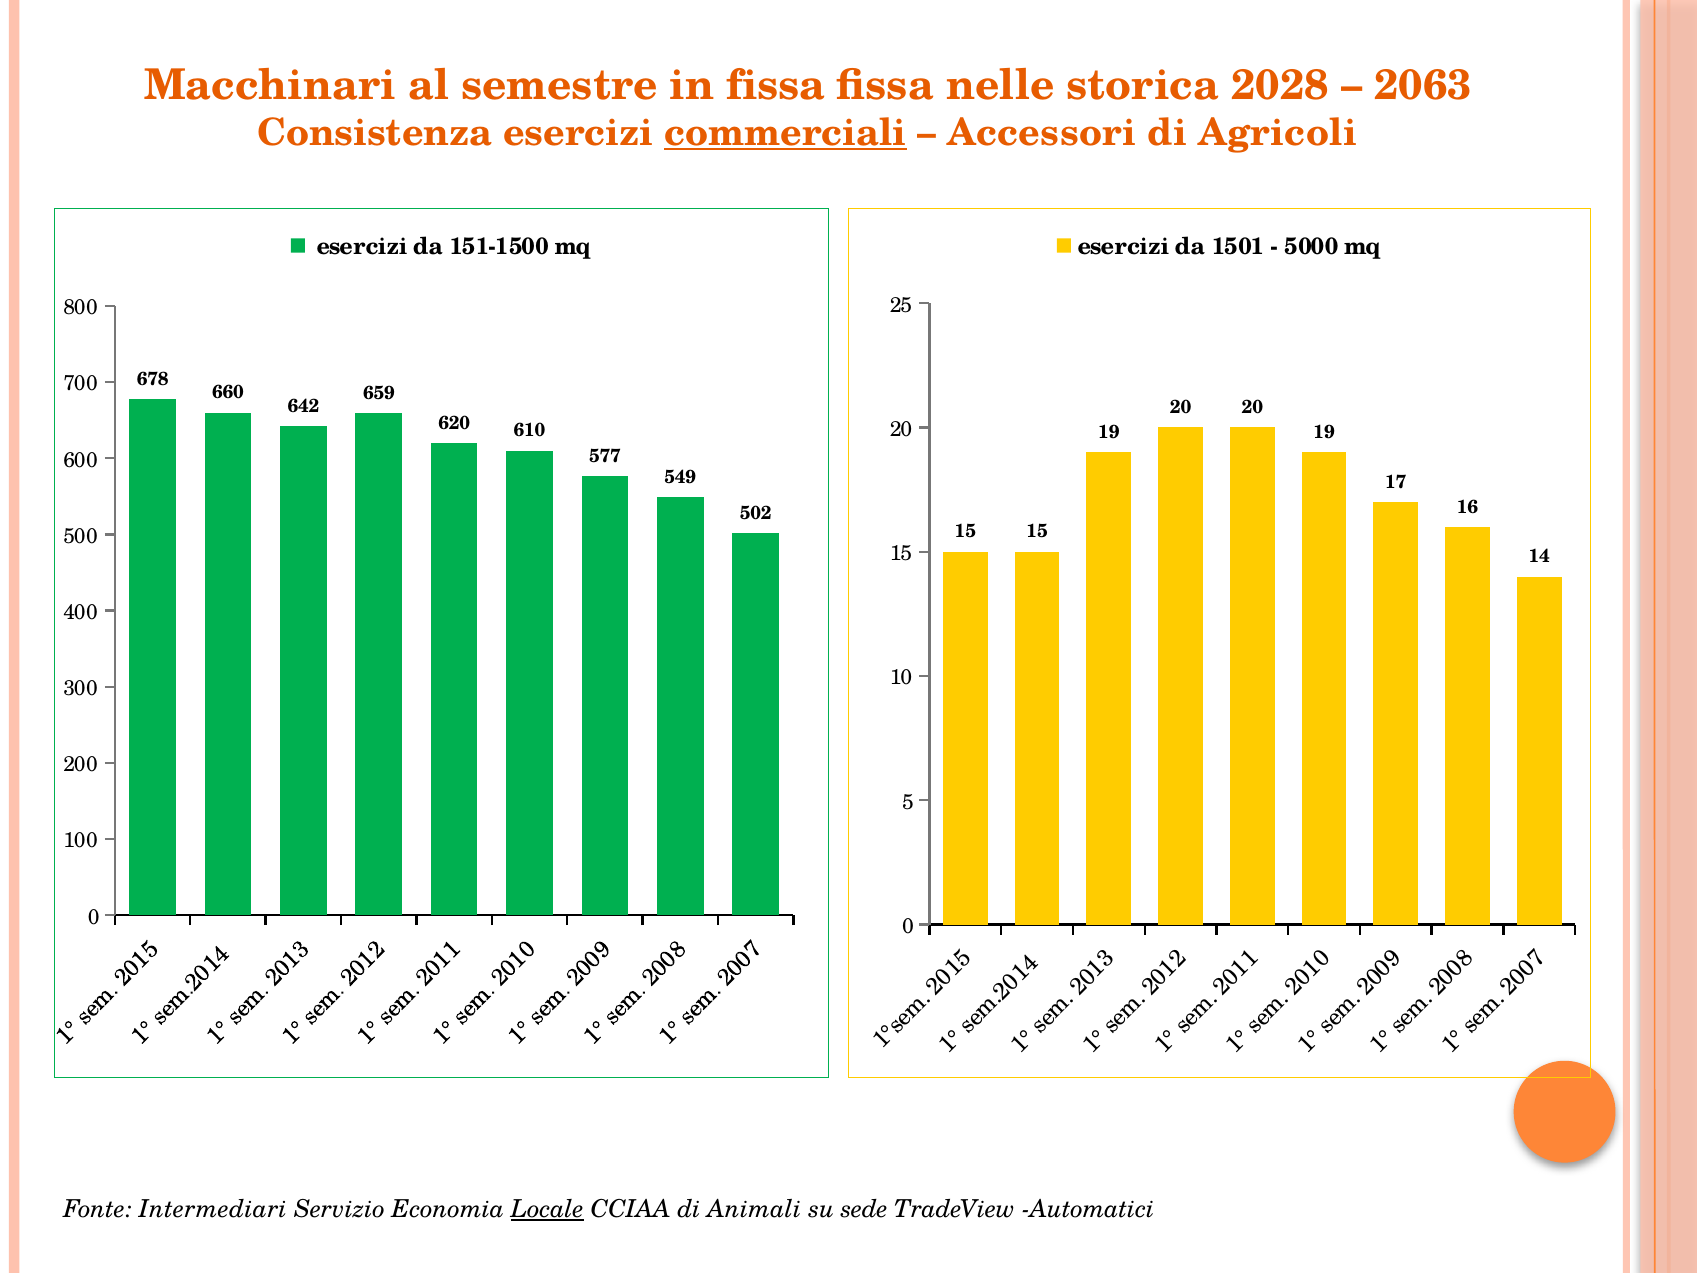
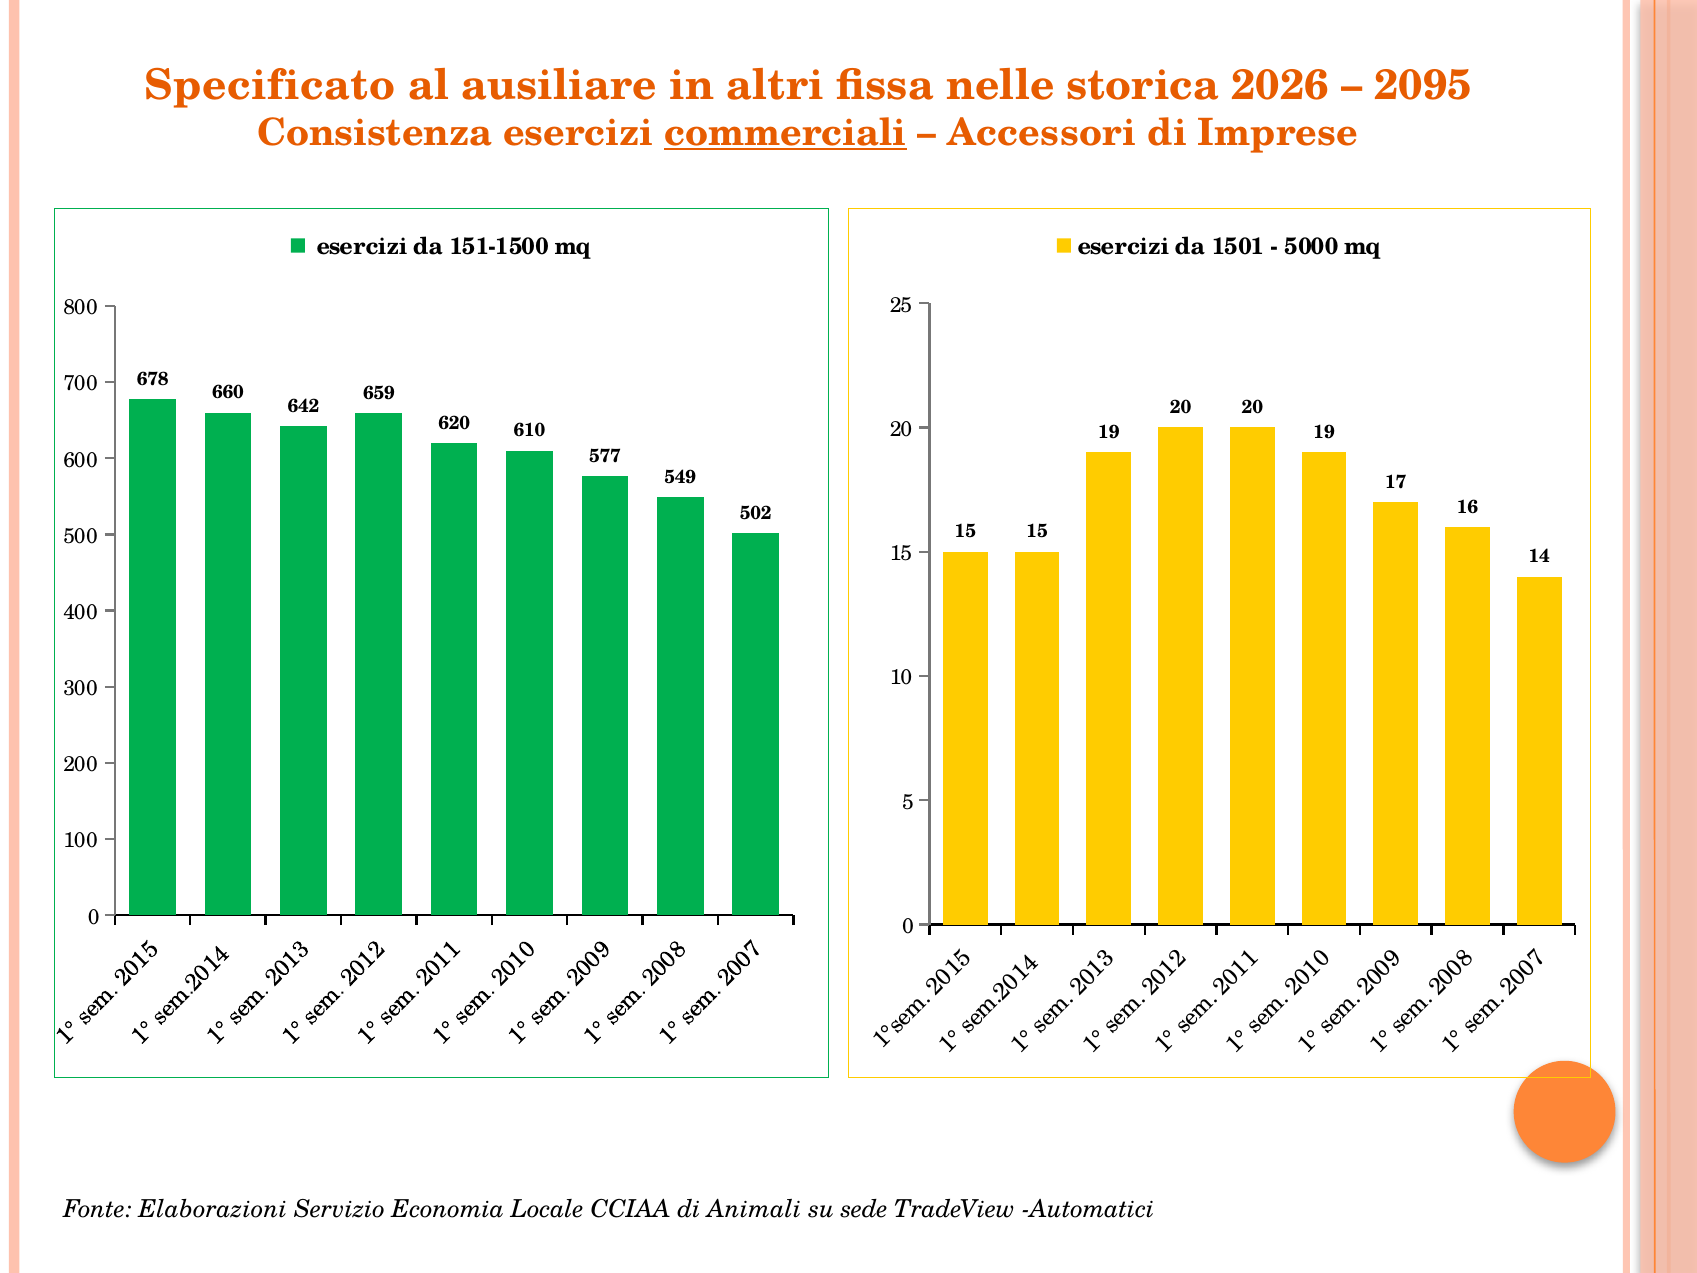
Macchinari: Macchinari -> Specificato (270, 85)
semestre: semestre -> ausiliare (559, 85)
in fissa: fissa -> altri (775, 85)
2028: 2028 -> 2026 (1280, 85)
2063: 2063 -> 2095 (1423, 85)
Agricoli: Agricoli -> Imprese (1278, 133)
Intermediari: Intermediari -> Elaborazioni (213, 1209)
Locale underline: present -> none (547, 1209)
